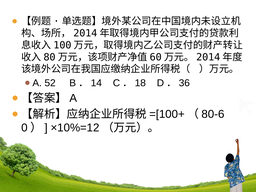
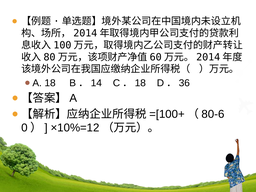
52: 52 -> 18 (50, 83)
